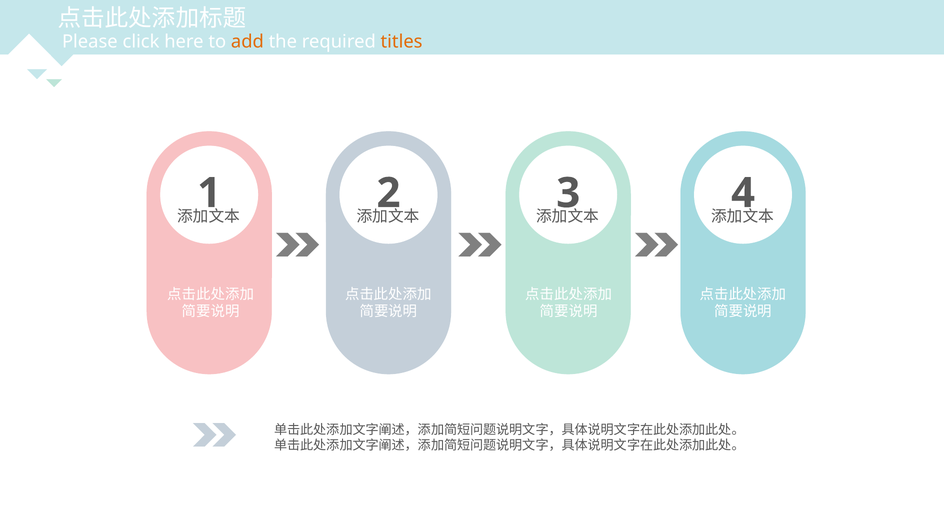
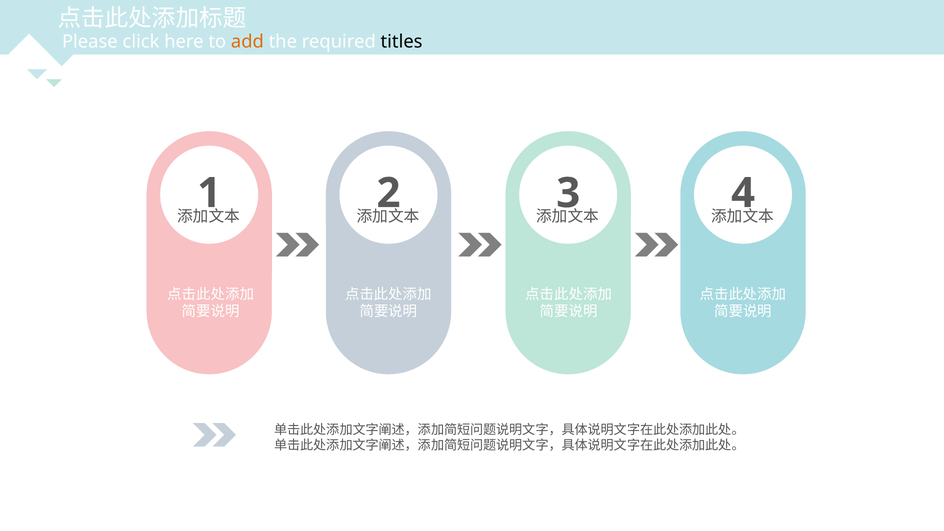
titles colour: orange -> black (402, 42)
